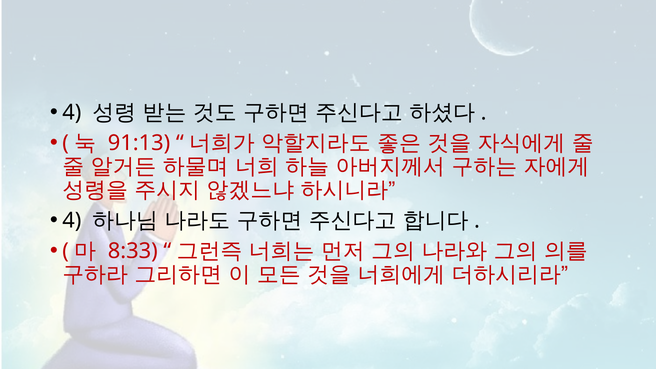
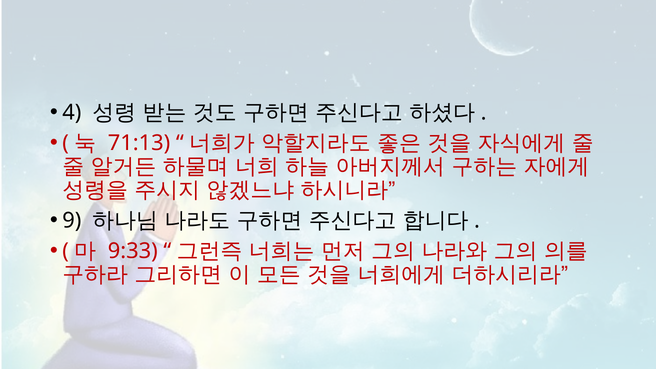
91:13: 91:13 -> 71:13 (139, 143)
4: 4 -> 9 (72, 221)
8:33: 8:33 -> 9:33 (133, 251)
